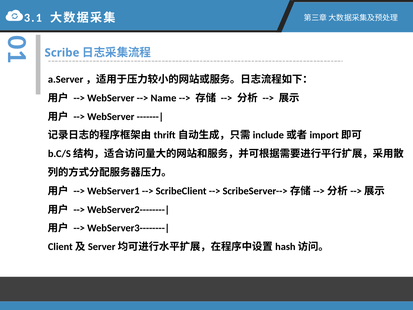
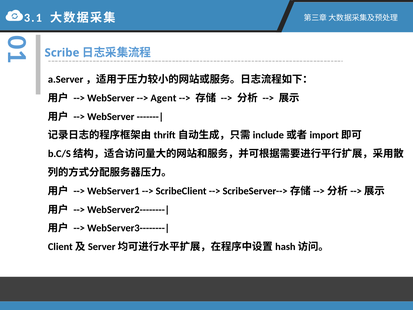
Name: Name -> Agent (163, 98)
